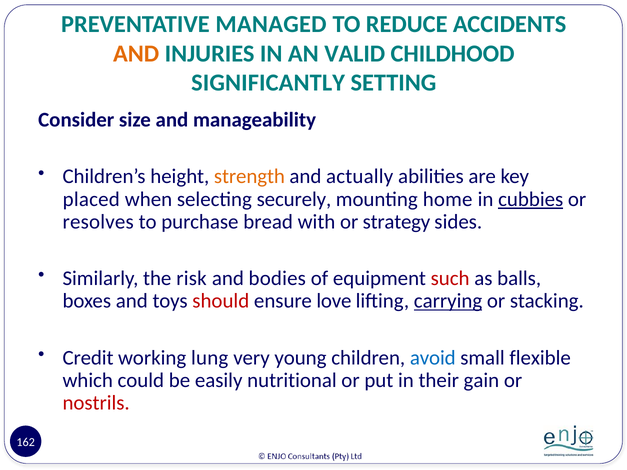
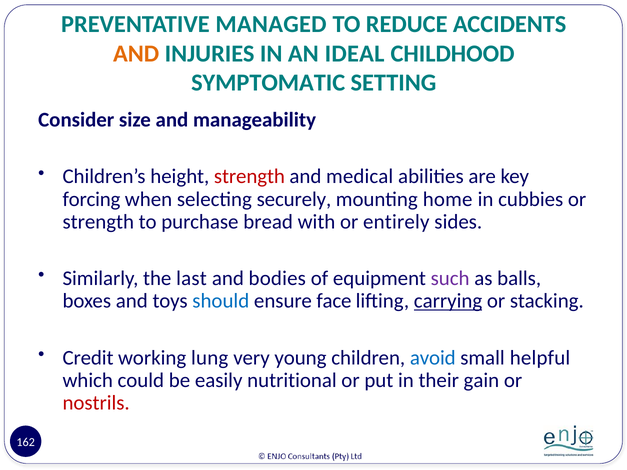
VALID: VALID -> IDEAL (355, 53)
SIGNIFICANTLY: SIGNIFICANTLY -> SYMPTOMATIC (268, 83)
strength colour: orange -> red (249, 177)
actually: actually -> medical (360, 177)
placed: placed -> forcing (91, 199)
cubbies underline: present -> none (531, 199)
resolves: resolves -> strength (98, 222)
strategy: strategy -> entirely (396, 222)
risk: risk -> last (192, 279)
such colour: red -> purple (450, 279)
should colour: red -> blue (221, 301)
love: love -> face (334, 301)
flexible: flexible -> helpful (540, 358)
